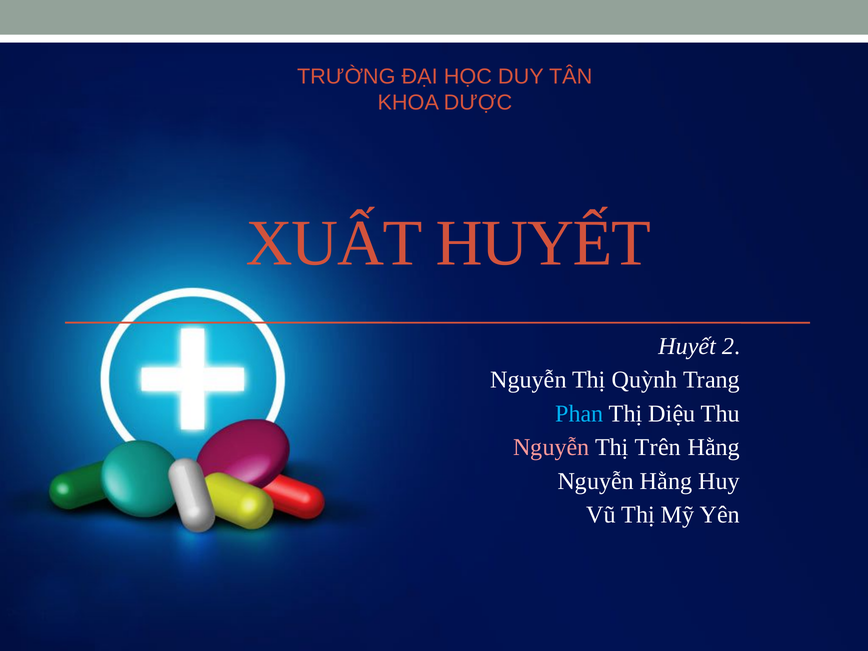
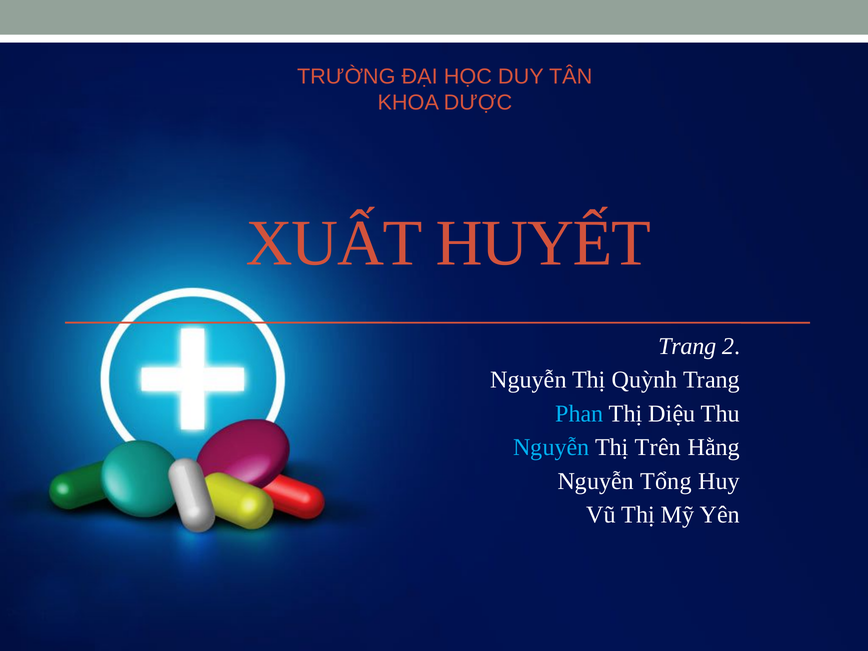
Huyết: Huyết -> Trang (687, 346)
Nguyễn colour: pink -> light blue (551, 447)
Nguyễn Hằng: Hằng -> Tổng (666, 481)
